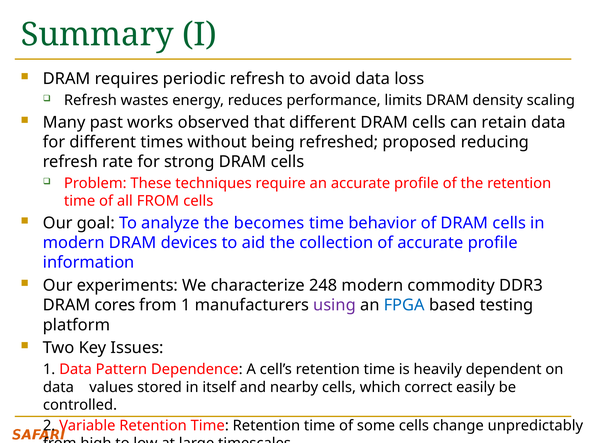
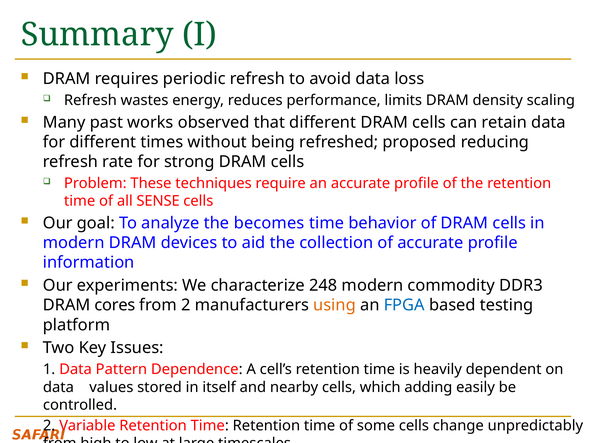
all FROM: FROM -> SENSE (158, 201)
from 1: 1 -> 2 (186, 305)
using colour: purple -> orange (335, 305)
correct: correct -> adding (428, 387)
